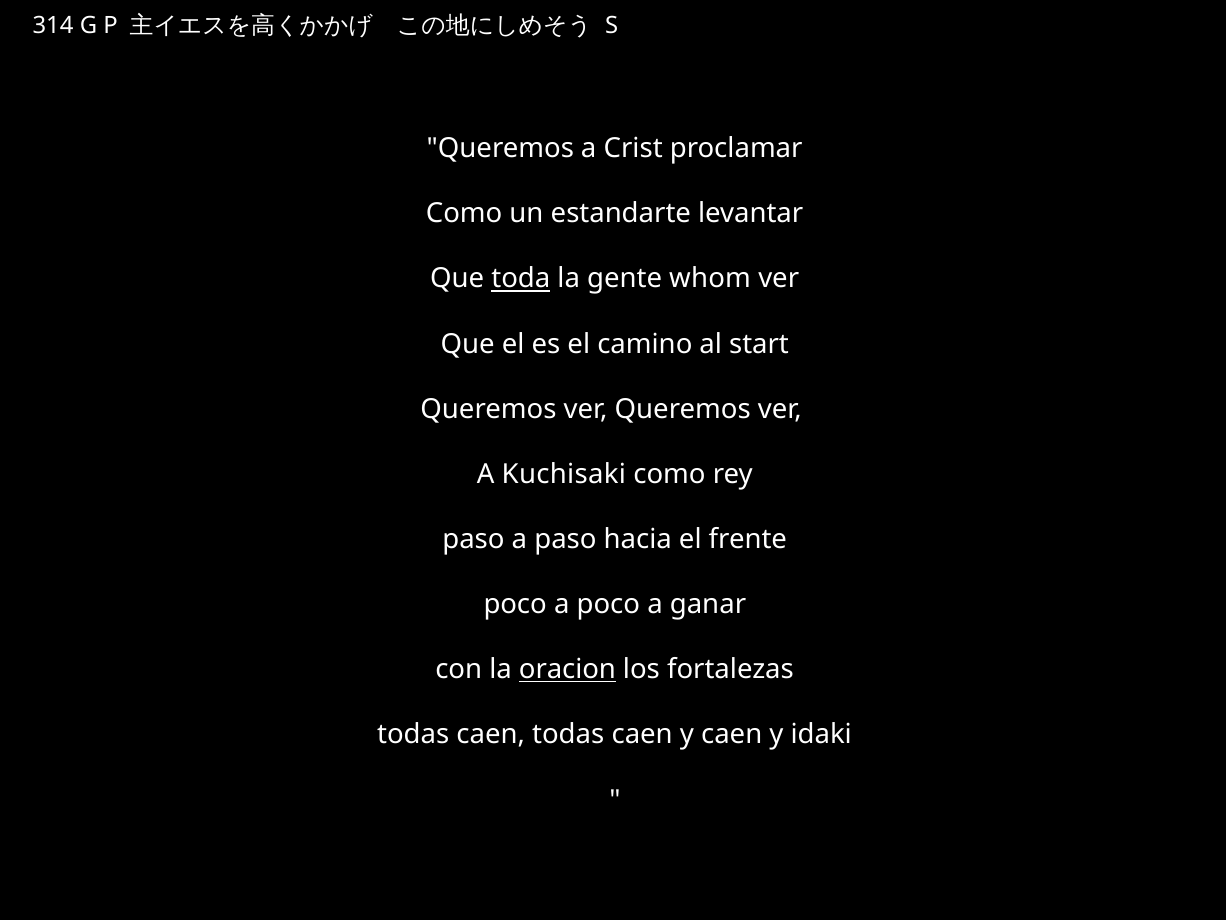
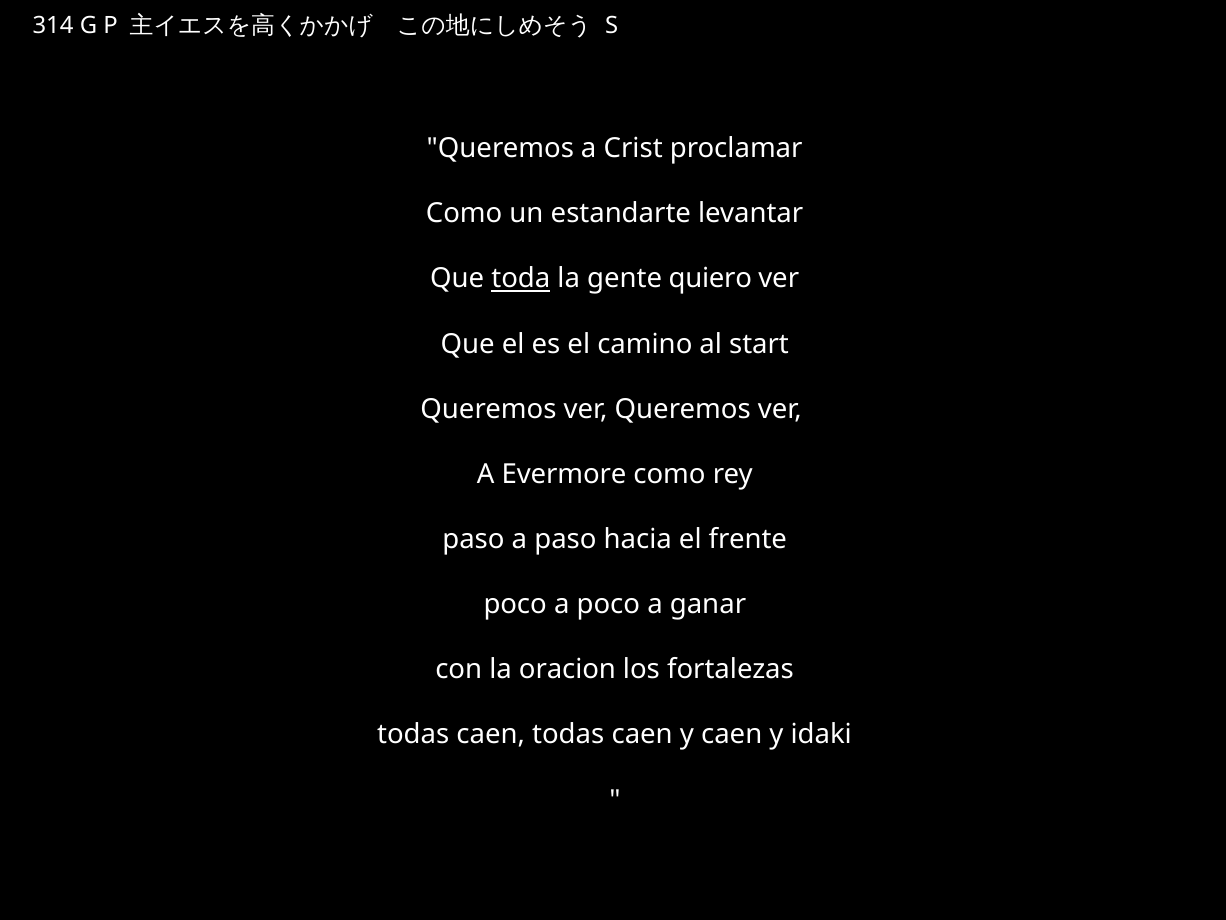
whom: whom -> quiero (710, 279)
Kuchisaki: Kuchisaki -> Evermore (564, 474)
oracion underline: present -> none (567, 669)
